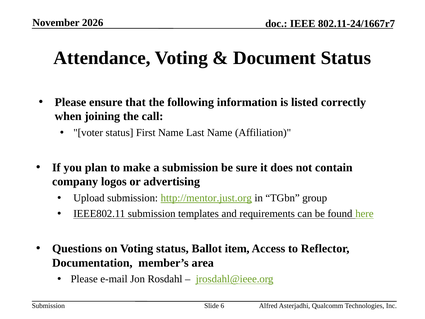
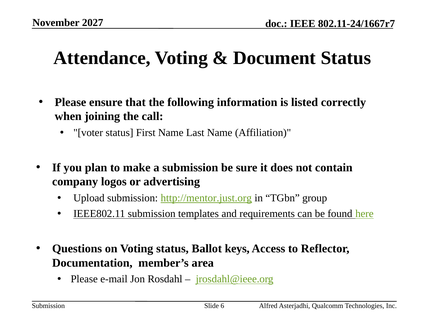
2026: 2026 -> 2027 (93, 23)
item: item -> keys (237, 248)
